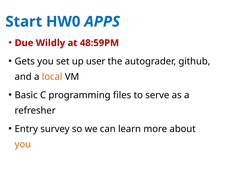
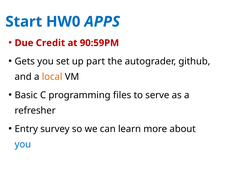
Wildly: Wildly -> Credit (50, 43)
48:59PM: 48:59PM -> 90:59PM (99, 43)
user: user -> part (96, 61)
you colour: orange -> blue (23, 144)
